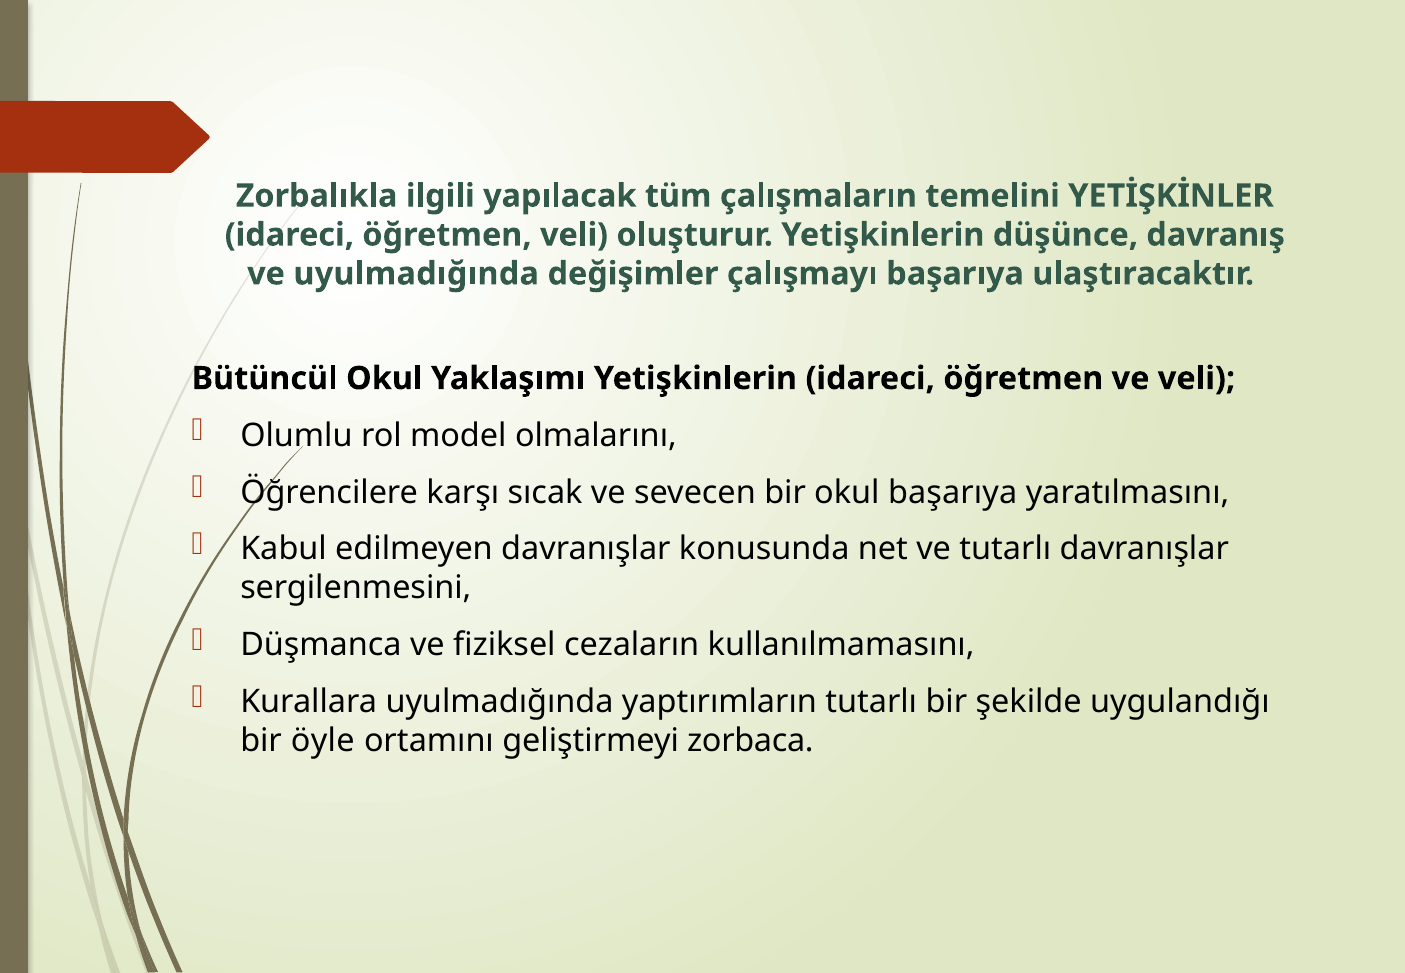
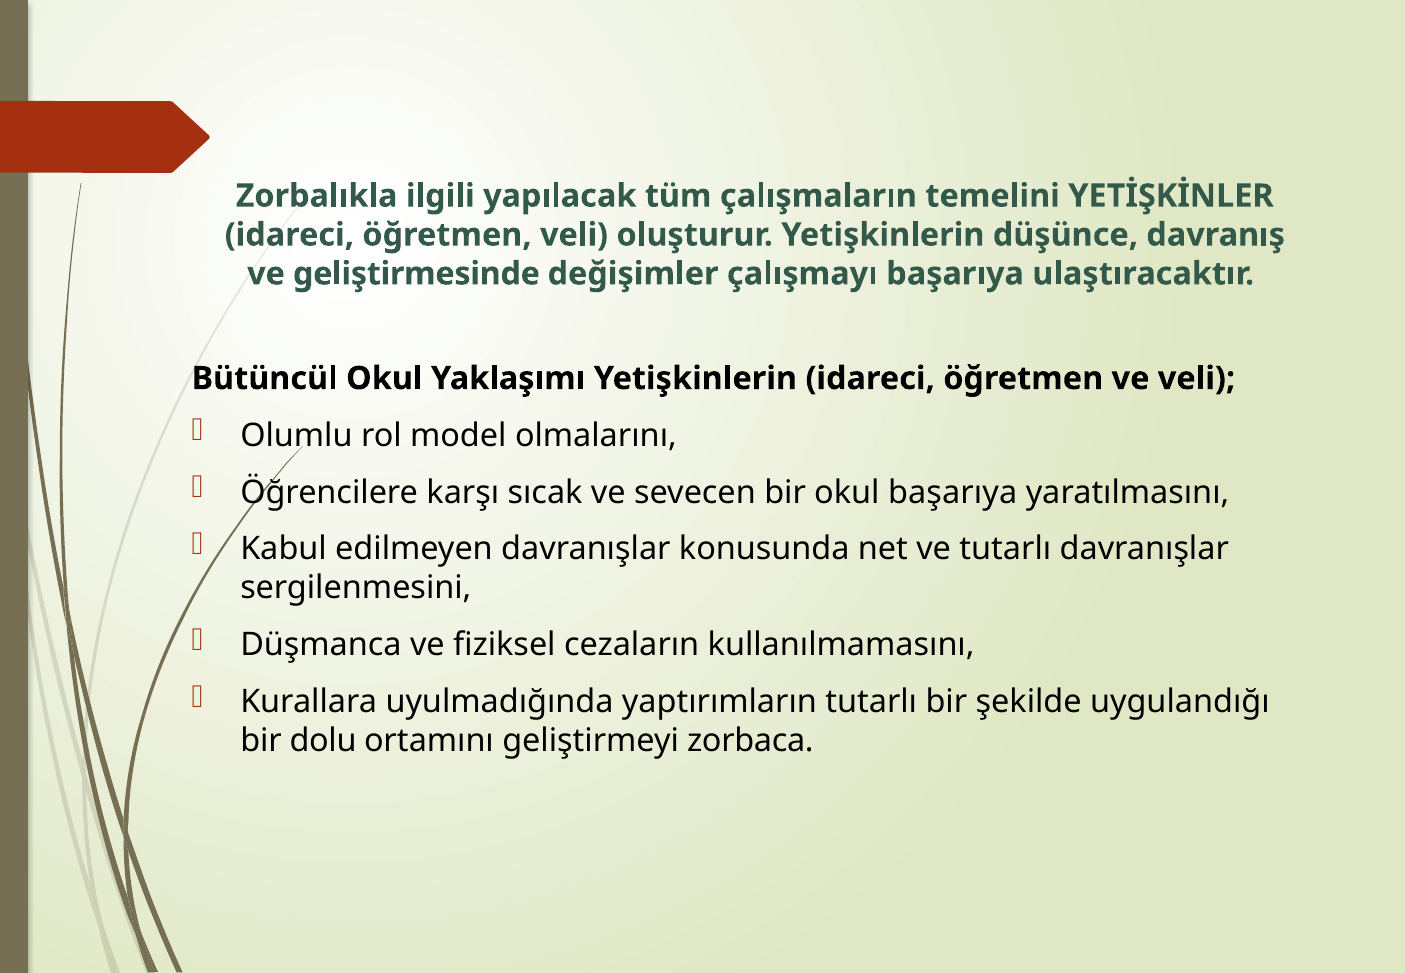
ve uyulmadığında: uyulmadığında -> geliştirmesinde (416, 274)
öyle: öyle -> dolu (323, 741)
